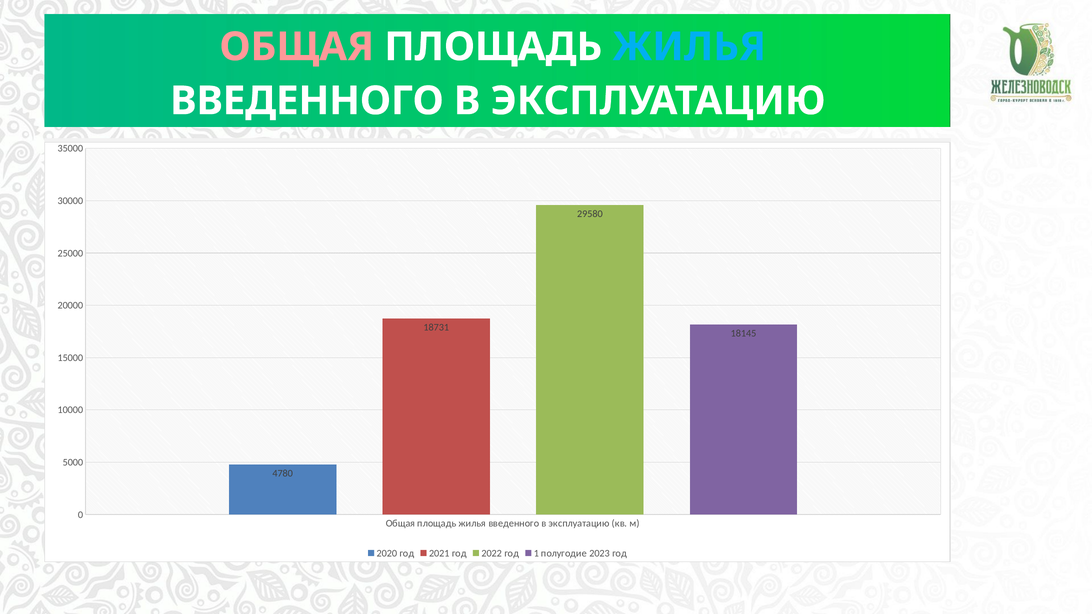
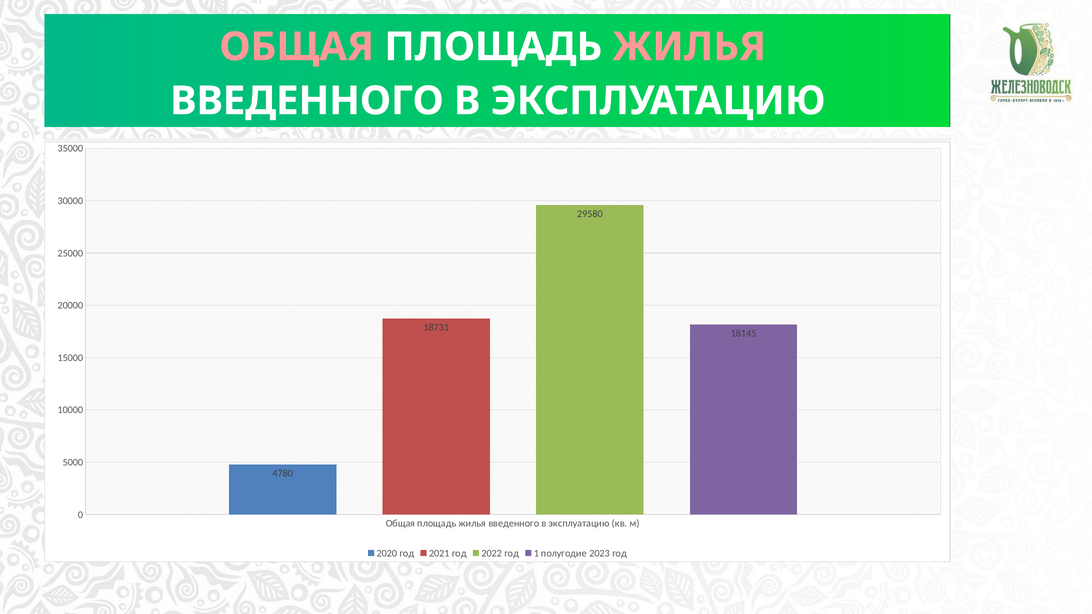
ЖИЛЬЯ colour: light blue -> pink (689, 47)
